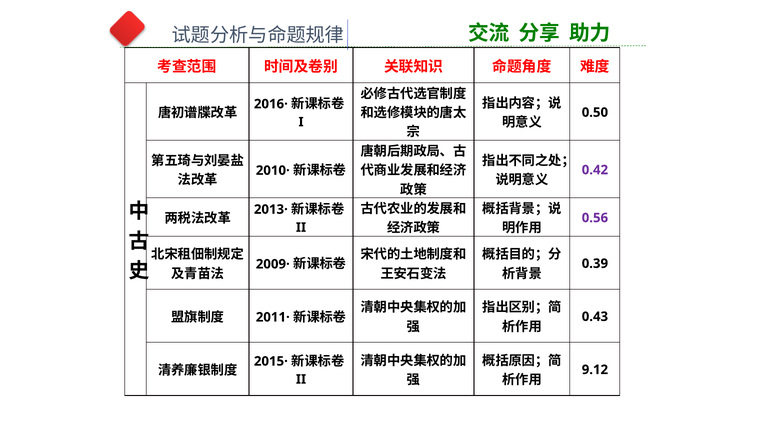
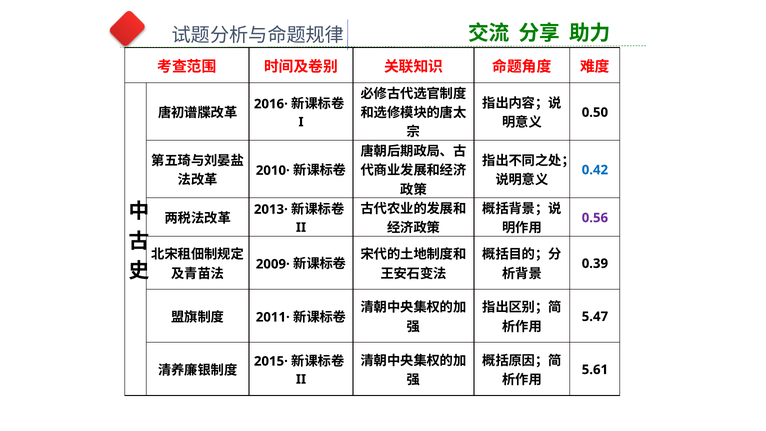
0.42 colour: purple -> blue (595, 170)
0.43: 0.43 -> 5.47 (595, 317)
9.12: 9.12 -> 5.61 (595, 370)
